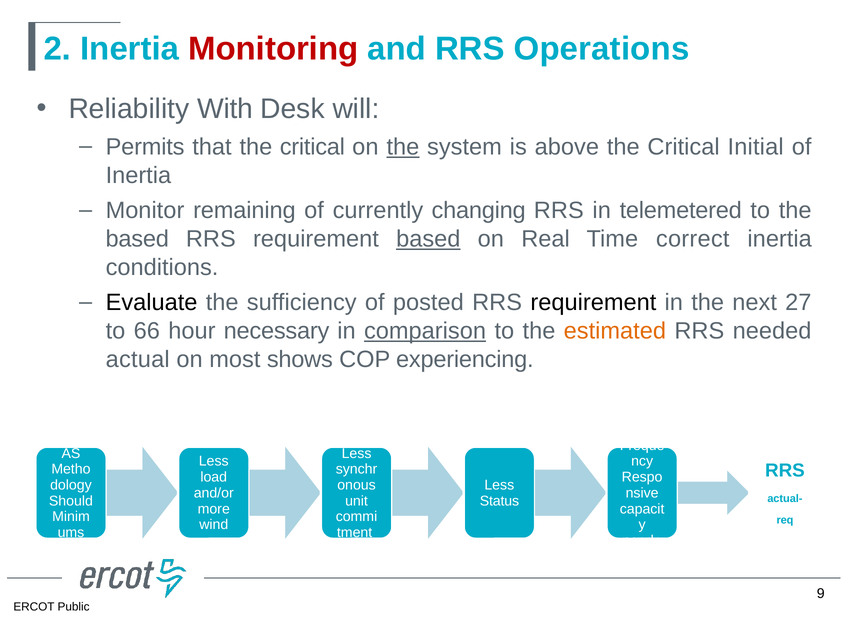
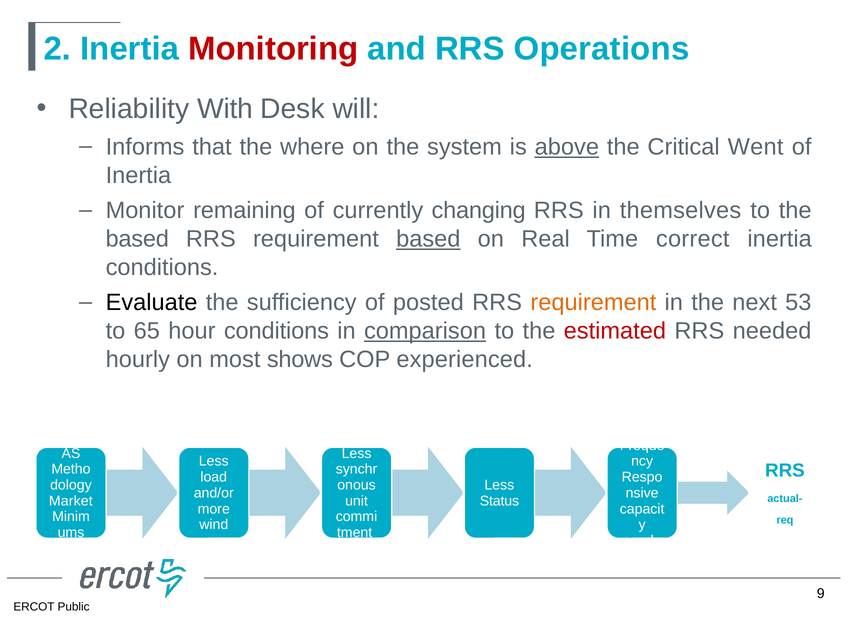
Permits: Permits -> Informs (145, 147)
that the critical: critical -> where (312, 147)
the underline: present -> none (403, 147)
above underline: none -> present (567, 147)
Initial: Initial -> Went (756, 147)
telemetered: telemetered -> themselves (680, 211)
requirement colour: black -> orange (593, 303)
27: 27 -> 53 (798, 303)
66: 66 -> 65 (147, 331)
hour necessary: necessary -> conditions (276, 331)
estimated colour: orange -> red (615, 331)
actual: actual -> hourly (138, 359)
experiencing: experiencing -> experienced (465, 359)
Should: Should -> Market (71, 501)
